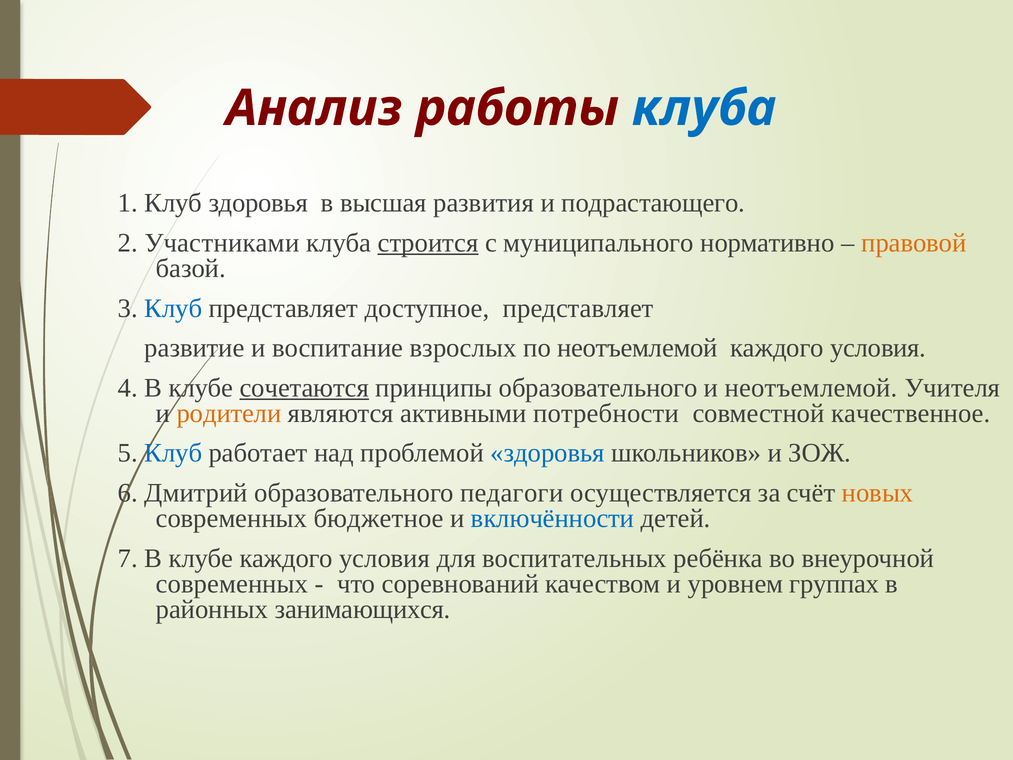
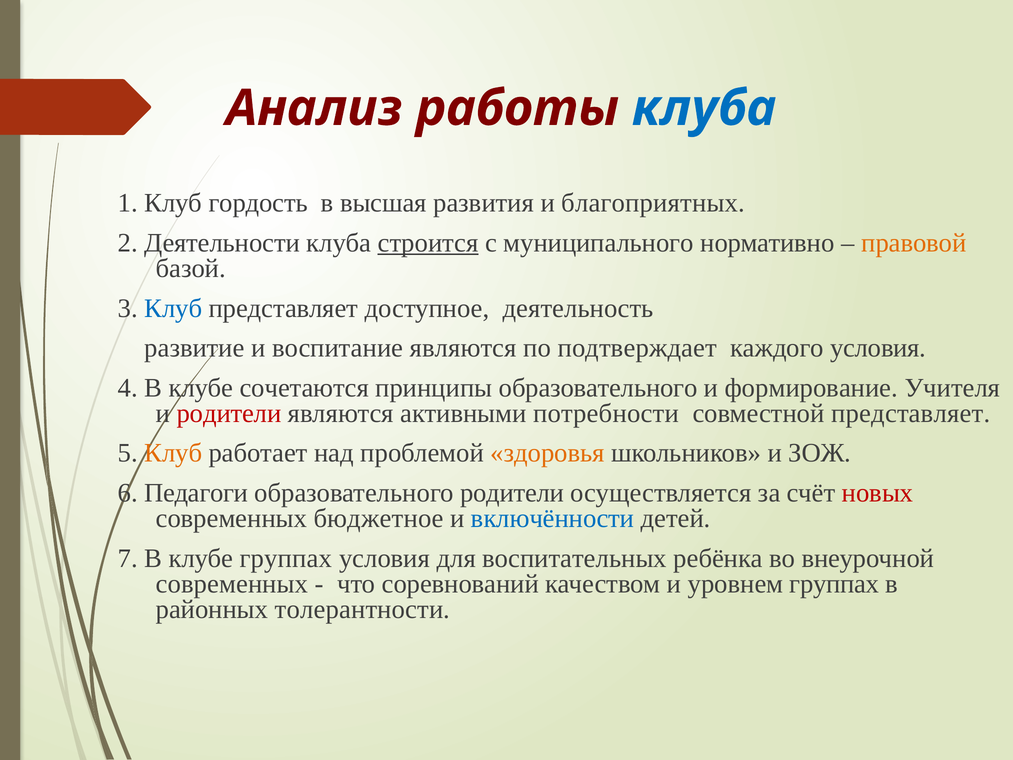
Клуб здоровья: здоровья -> гордость (258, 203)
подрастающего: подрастающего -> благоприятных (653, 203)
Участниками: Участниками -> Деятельности (222, 243)
доступное представляет: представляет -> деятельность (578, 308)
воспитание взрослых: взрослых -> являются (463, 348)
по неотъемлемой: неотъемлемой -> подтверждает (637, 348)
сочетаются underline: present -> none (304, 388)
и неотъемлемой: неотъемлемой -> формирование (811, 388)
родители colour: orange -> red (229, 413)
совместной качественное: качественное -> представляет (911, 413)
Клуб colour: blue -> orange (173, 453)
здоровья colour: blue -> orange (547, 453)
Дмитрий: Дмитрий -> Педагоги (196, 493)
образовательного педагоги: педагоги -> родители (512, 493)
новых colour: orange -> red (878, 493)
клубе каждого: каждого -> группах (286, 558)
занимающихся: занимающихся -> толерантности (363, 609)
